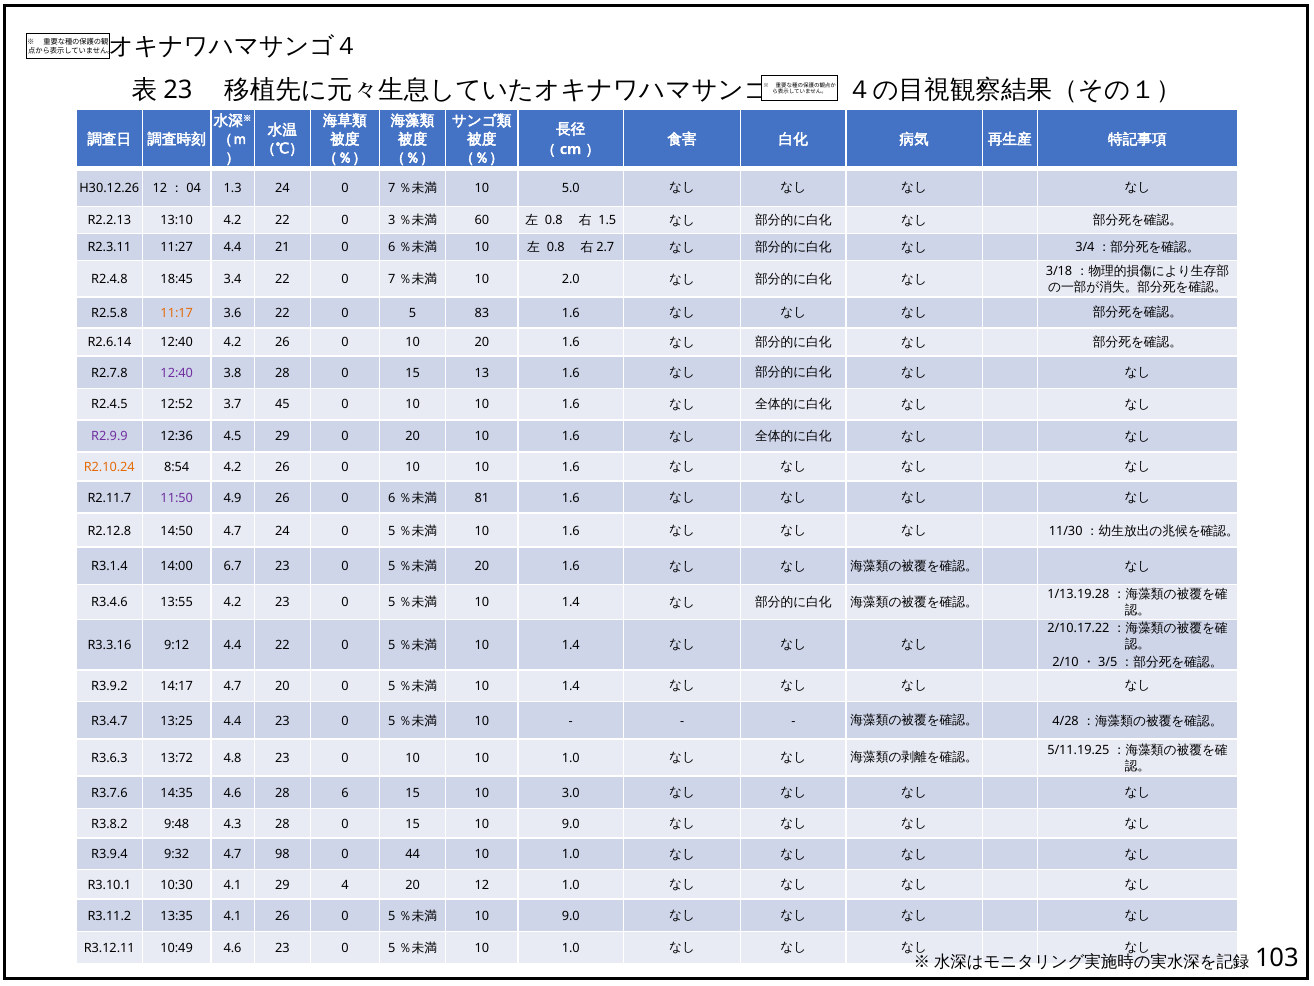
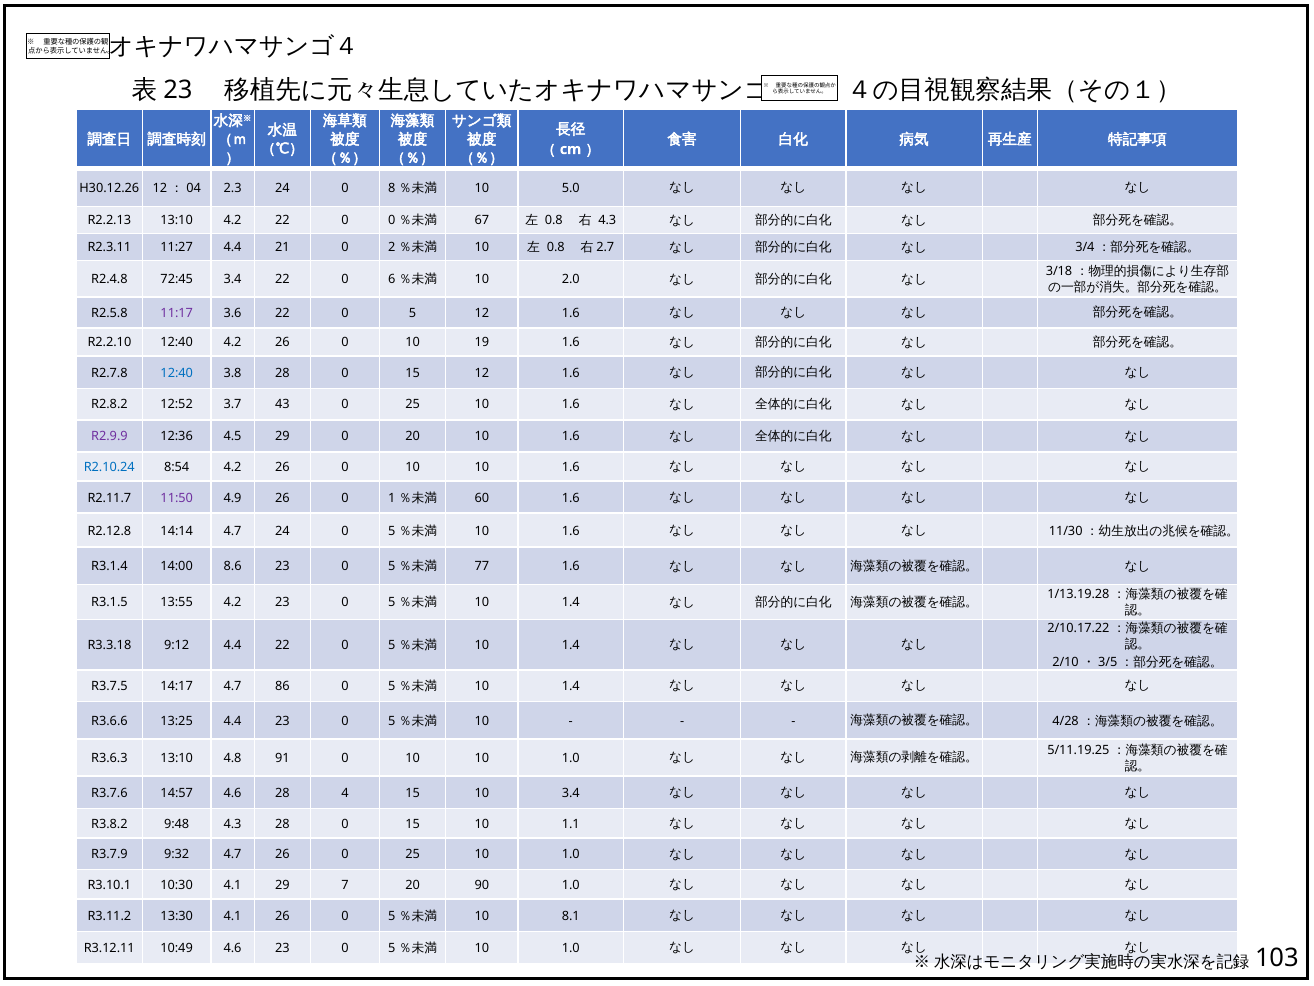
1.3: 1.3 -> 2.3 (233, 188)
24 0 7: 7 -> 8 (392, 188)
0 3: 3 -> 0 (392, 221)
60: 60 -> 67 (482, 221)
1.5: 1.5 -> 4.3 (607, 221)
21 0 6: 6 -> 2 (392, 248)
18:45: 18:45 -> 72:45 (177, 279)
22 0 7: 7 -> 6 (392, 279)
11:17 colour: orange -> purple (177, 313)
5 83: 83 -> 12 (482, 313)
R2.6.14: R2.6.14 -> R2.2.10 (109, 343)
10 20: 20 -> 19 (482, 343)
12:40 colour: purple -> blue (177, 373)
15 13: 13 -> 12 (482, 373)
R2.4.5: R2.4.5 -> R2.8.2 (109, 405)
45: 45 -> 43 (282, 405)
10: 10 -> 25 (413, 405)
R2.10.24 colour: orange -> blue (109, 467)
26 0 6: 6 -> 1 (392, 498)
81: 81 -> 60 (482, 498)
14:50: 14:50 -> 14:14 (177, 531)
6.7: 6.7 -> 8.6 (233, 566)
20: 20 -> 77 (482, 566)
R3.4.6: R3.4.6 -> R3.1.5 (109, 602)
R3.3.16: R3.3.16 -> R3.3.18 (109, 645)
R3.9.2: R3.9.2 -> R3.7.5 (109, 686)
4.7 20: 20 -> 86 (282, 686)
R3.4.7: R3.4.7 -> R3.6.6 (109, 720)
R3.6.3 13:72: 13:72 -> 13:10 (177, 758)
4.8 23: 23 -> 91 (282, 758)
14:35: 14:35 -> 14:57 (177, 793)
28 6: 6 -> 4 (345, 793)
10 3.0: 3.0 -> 3.4 (571, 793)
15 10 9.0: 9.0 -> 1.1 (571, 824)
R3.9.4: R3.9.4 -> R3.7.9 (109, 854)
4.7 98: 98 -> 26 (282, 854)
44: 44 -> 25 (413, 854)
4: 4 -> 7 (345, 884)
20 12: 12 -> 90 (482, 884)
13:35: 13:35 -> 13:30 (177, 915)
9.0: 9.0 -> 8.1 (571, 915)
